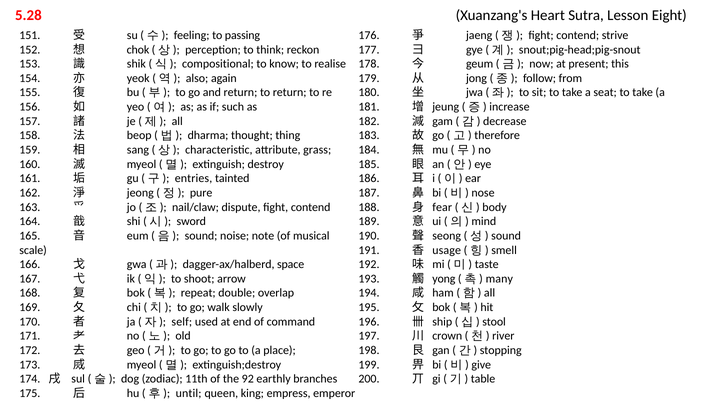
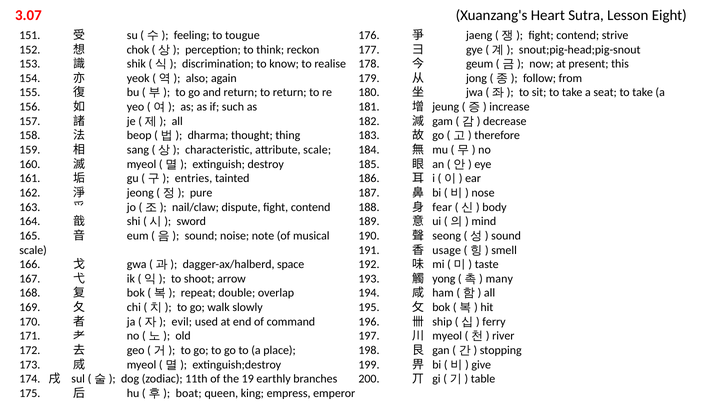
5.28: 5.28 -> 3.07 (28, 15)
passing: passing -> tougue (242, 35)
compositional: compositional -> discrimination (218, 64)
attribute grass: grass -> scale (317, 150)
self: self -> evil (182, 322)
stool: stool -> ferry (494, 322)
crown: crown -> myeol (447, 336)
92: 92 -> 19 (248, 379)
until: until -> boat (189, 394)
